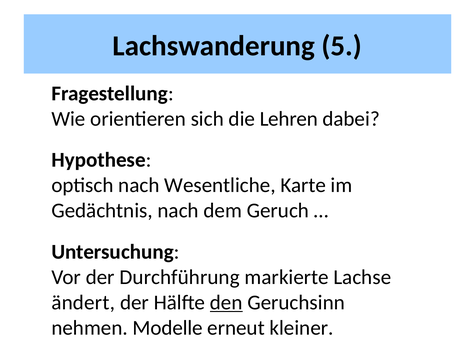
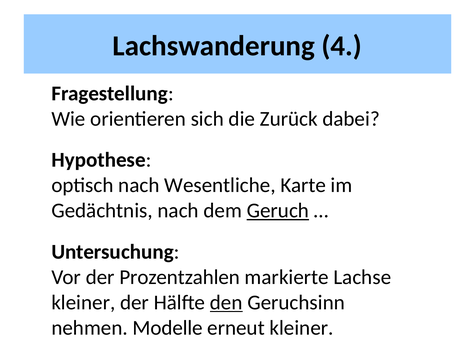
5: 5 -> 4 (342, 46)
Lehren: Lehren -> Zurück (289, 119)
Geruch underline: none -> present (278, 211)
Durchführung: Durchführung -> Prozentzahlen (180, 277)
ändert: ändert -> kleiner (83, 303)
